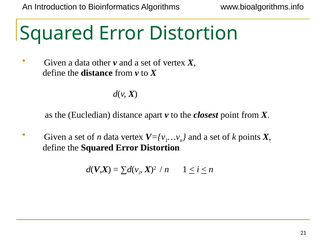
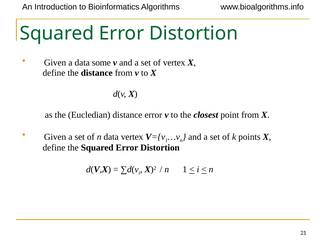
other: other -> some (101, 63)
distance apart: apart -> error (153, 115)
